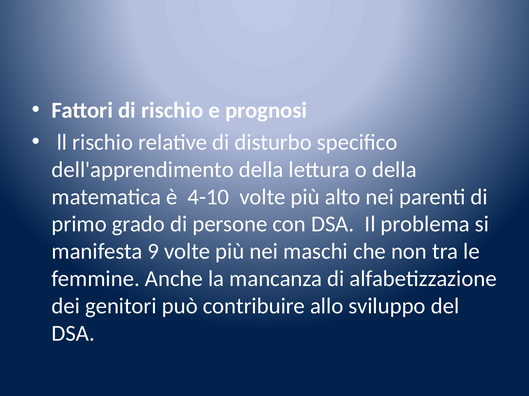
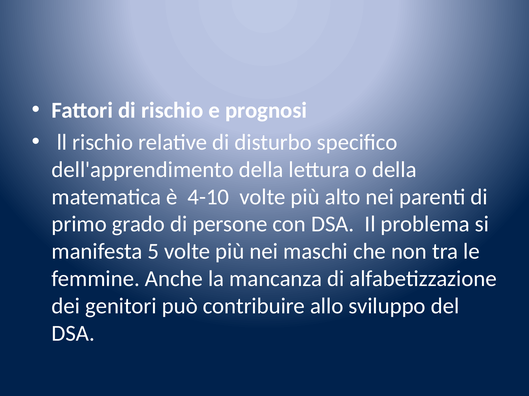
9: 9 -> 5 (153, 252)
